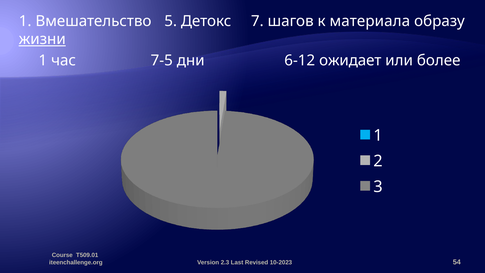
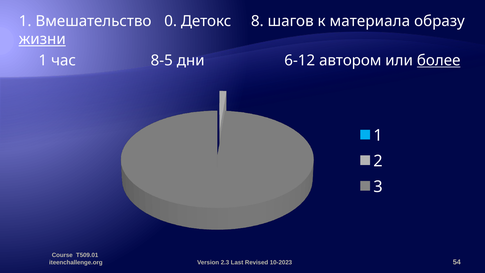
5: 5 -> 0 (171, 21)
7: 7 -> 8 (257, 21)
7-5: 7-5 -> 8-5 (162, 60)
ожидает: ожидает -> автором (350, 60)
более underline: none -> present (439, 60)
